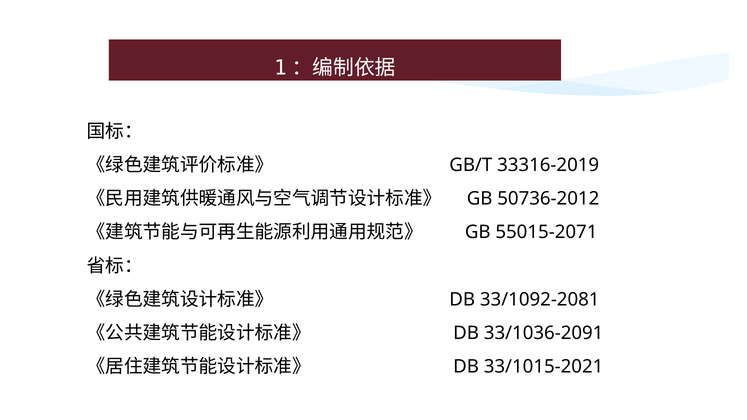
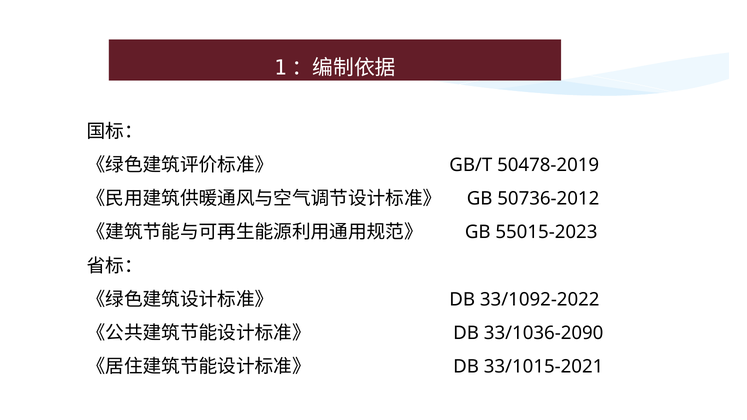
33316-2019: 33316-2019 -> 50478-2019 (548, 165)
55015-2071: 55015-2071 -> 55015-2023 (546, 232)
33/1092-2081: 33/1092-2081 -> 33/1092-2022 (540, 300)
33/1036-2091: 33/1036-2091 -> 33/1036-2090 (544, 333)
